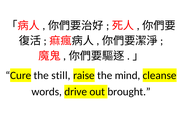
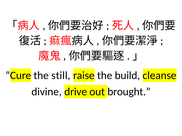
mind: mind -> build (127, 76)
words: words -> divine (47, 92)
